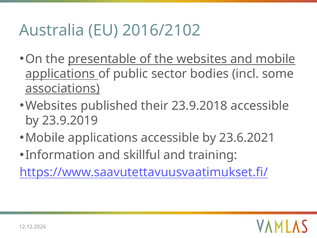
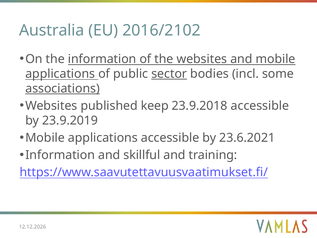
the presentable: presentable -> information (102, 59)
sector underline: none -> present (169, 74)
their: their -> keep (155, 106)
